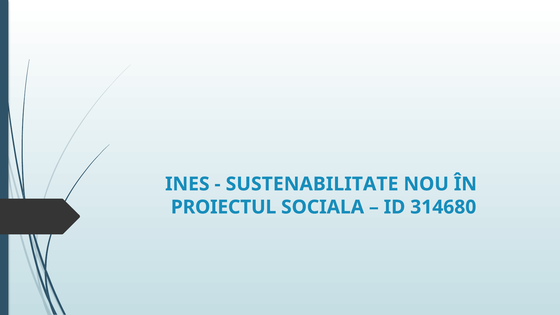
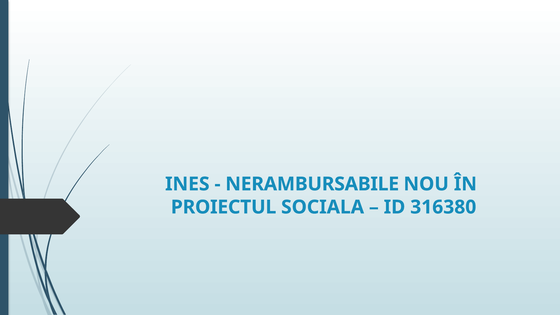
SUSTENABILITATE: SUSTENABILITATE -> NERAMBURSABILE (312, 184)
314680: 314680 -> 316380 (443, 207)
